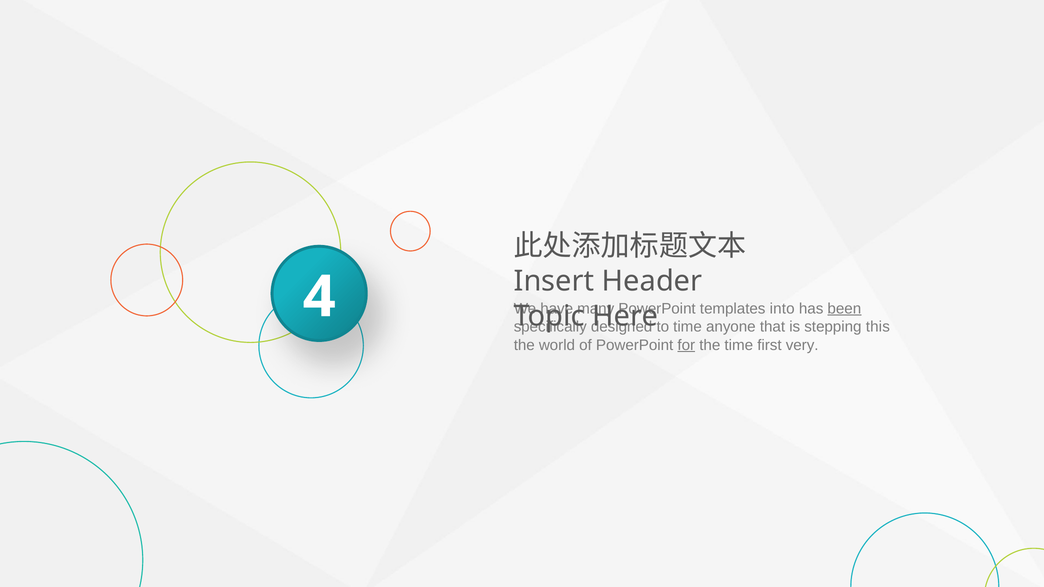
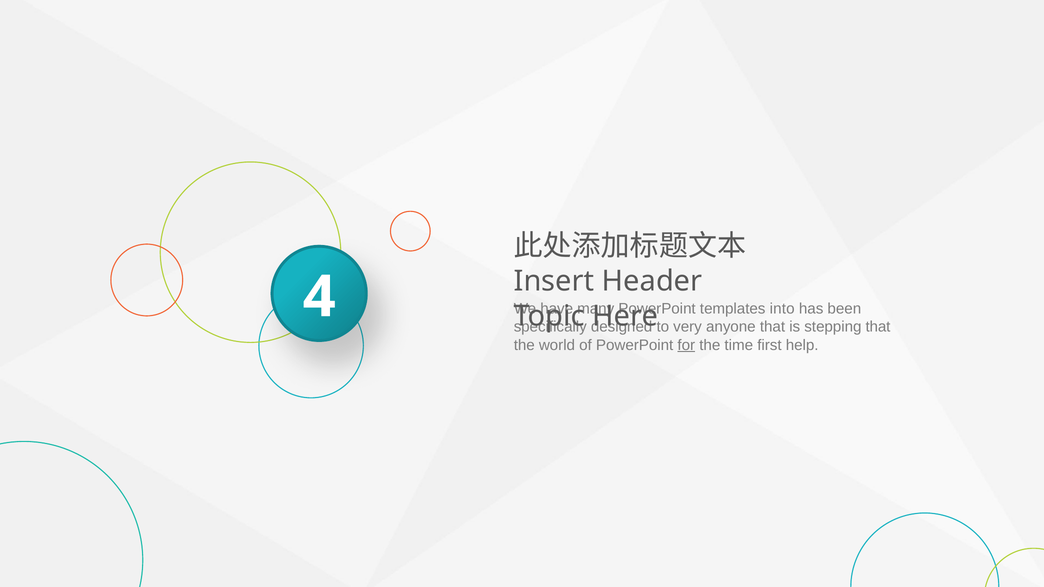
been underline: present -> none (844, 309)
to time: time -> very (688, 327)
stepping this: this -> that (878, 327)
very: very -> help (802, 345)
